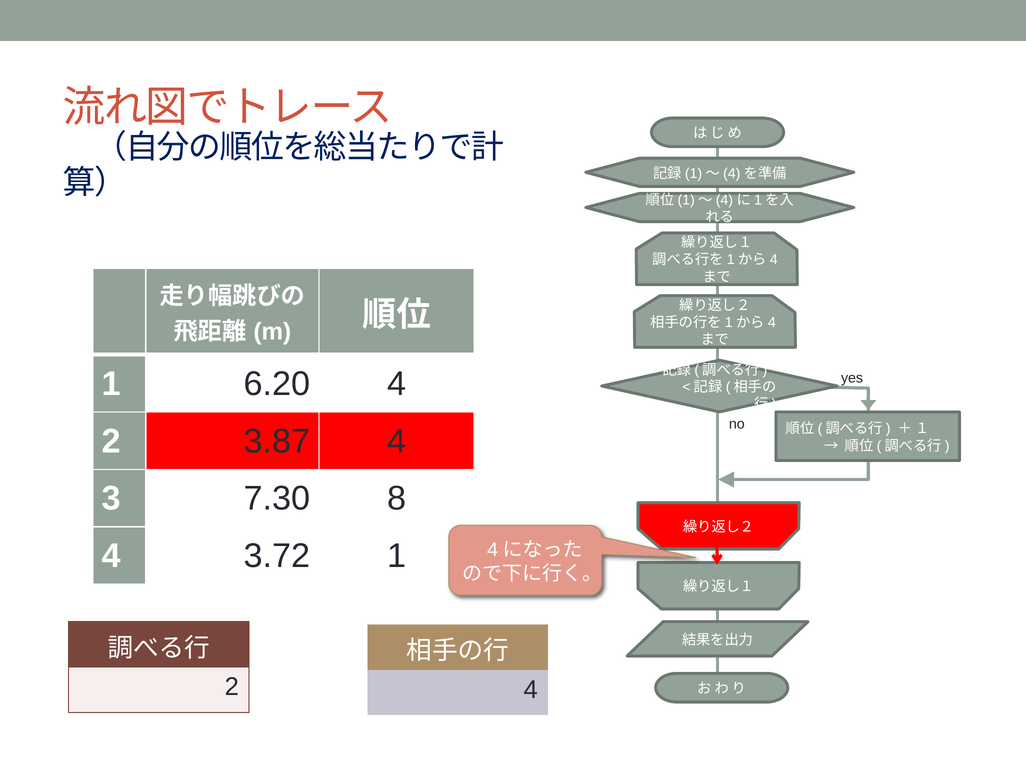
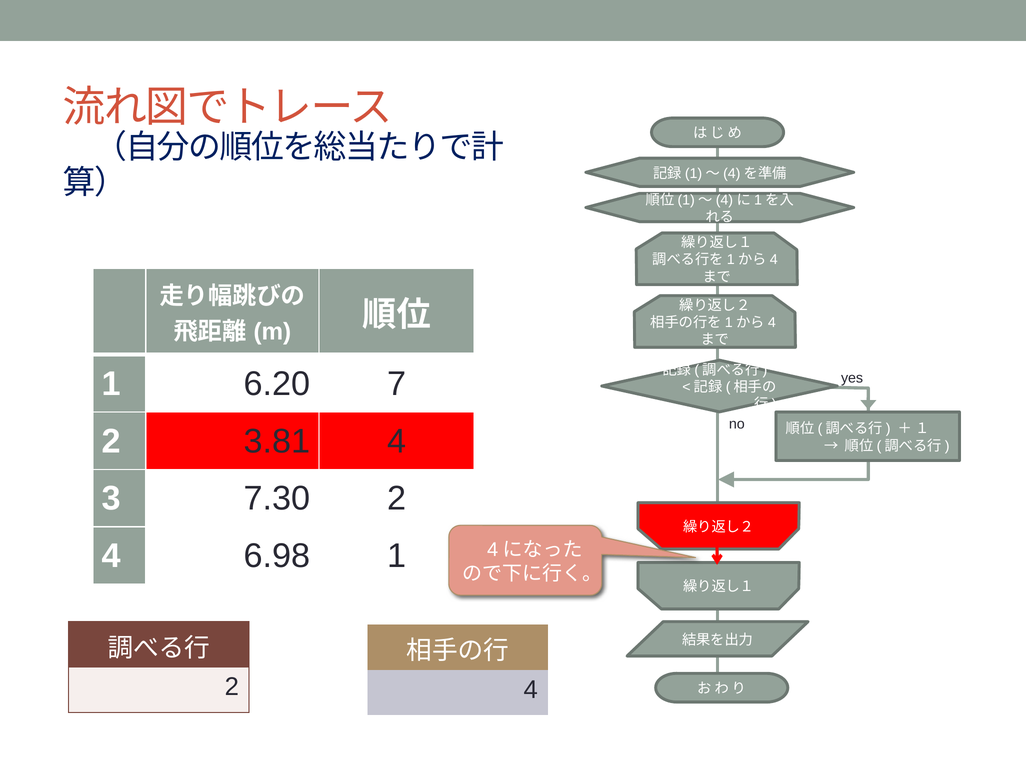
6.20 4: 4 -> 7 (397, 384)
3.87: 3.87 -> 3.81 (277, 441)
7.30 8: 8 -> 2 (397, 498)
3.72: 3.72 -> 6.98 (277, 556)
